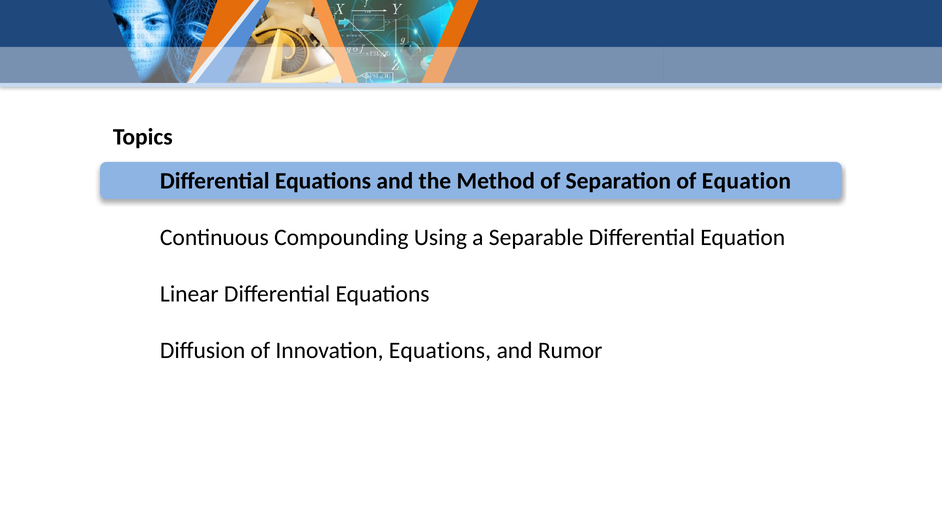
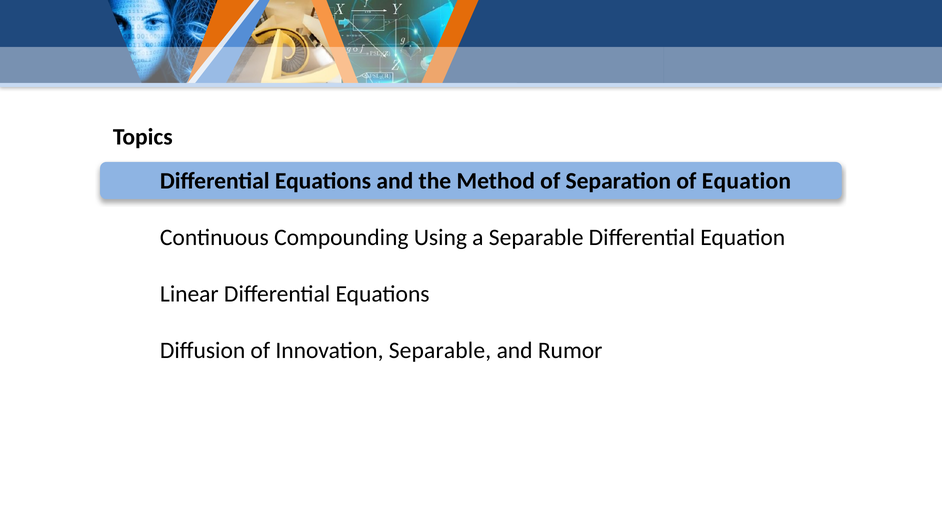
Innovation Equations: Equations -> Separable (440, 350)
